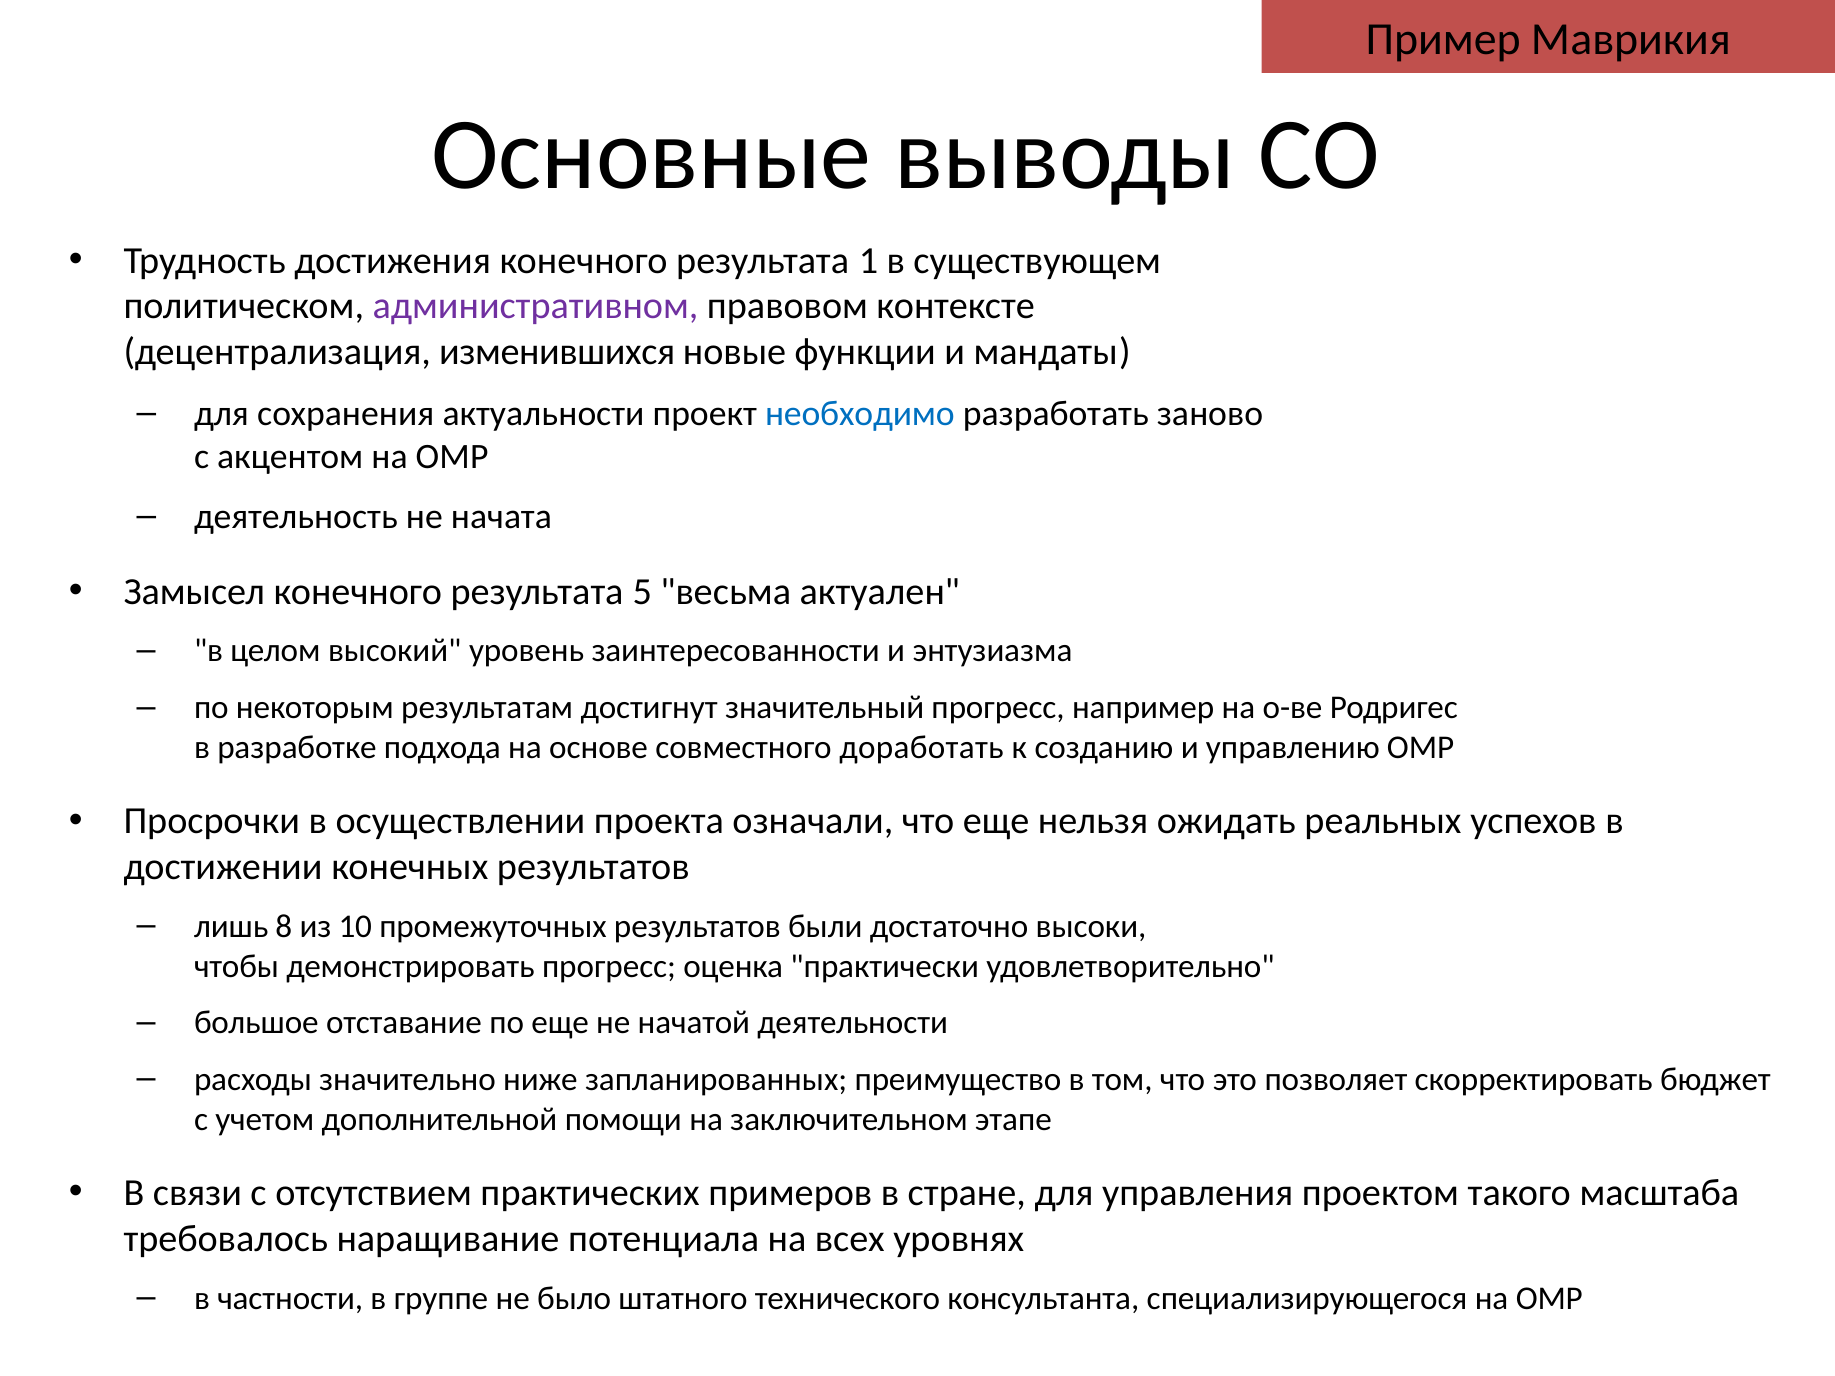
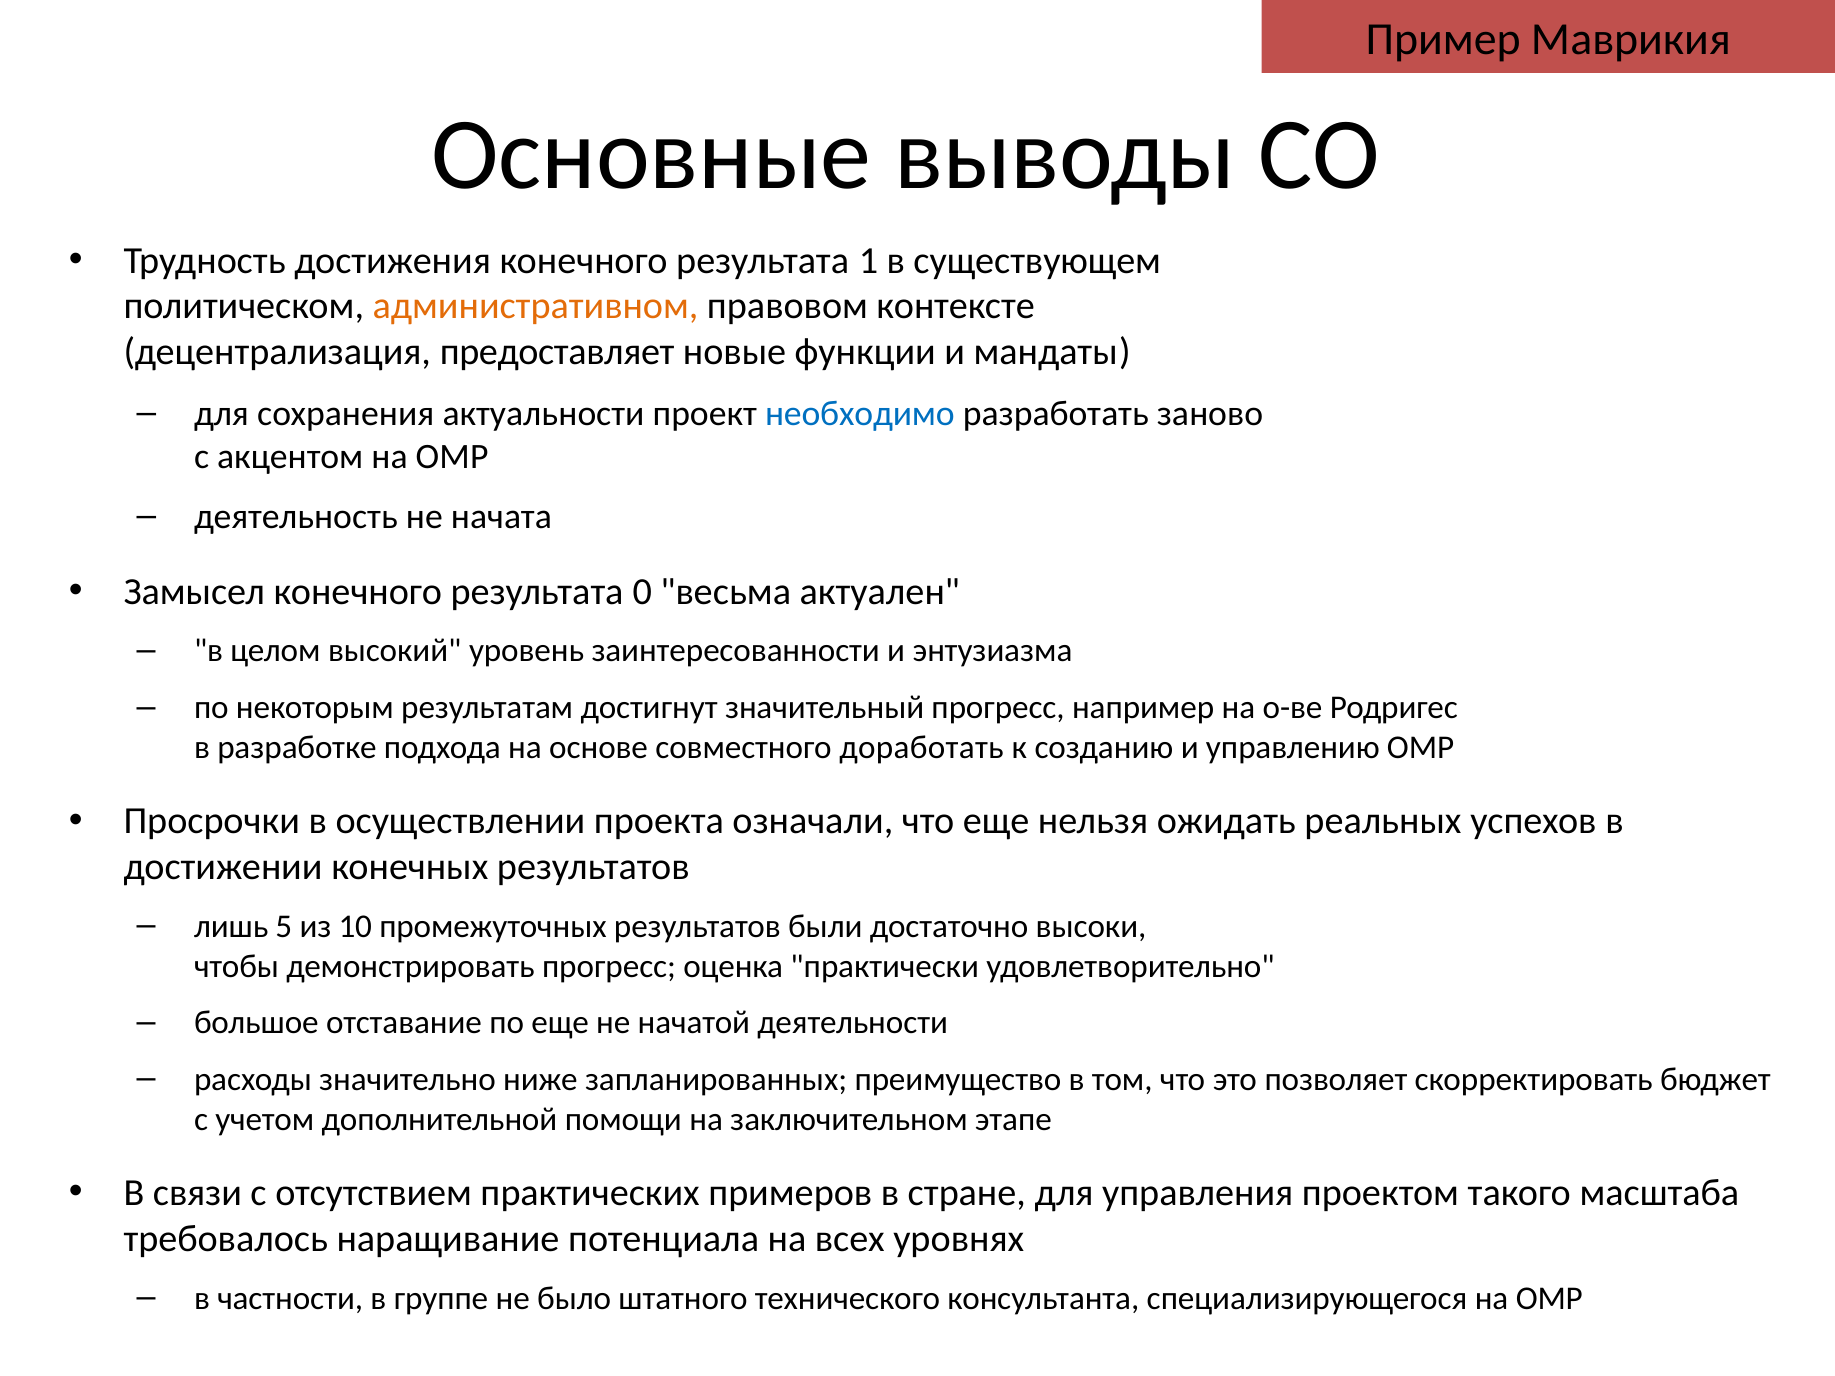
административном colour: purple -> orange (535, 306)
изменившихся: изменившихся -> предоставляет (557, 352)
5: 5 -> 0 (642, 592)
8: 8 -> 5 (284, 927)
